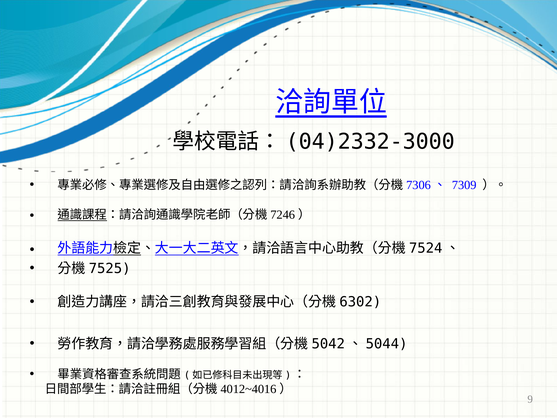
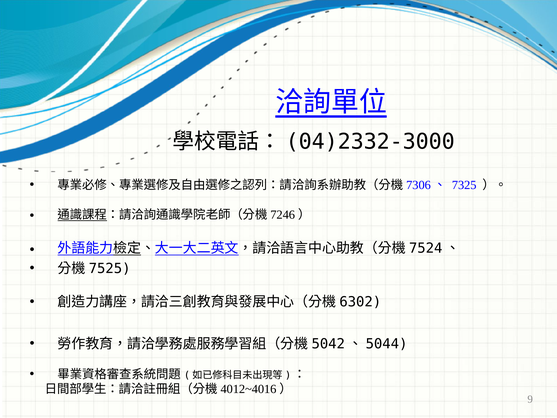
7309: 7309 -> 7325 (464, 185)
